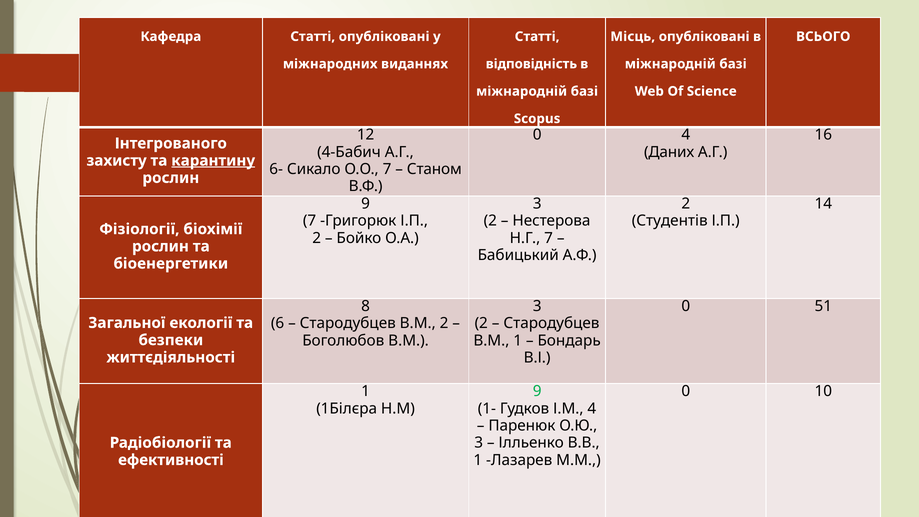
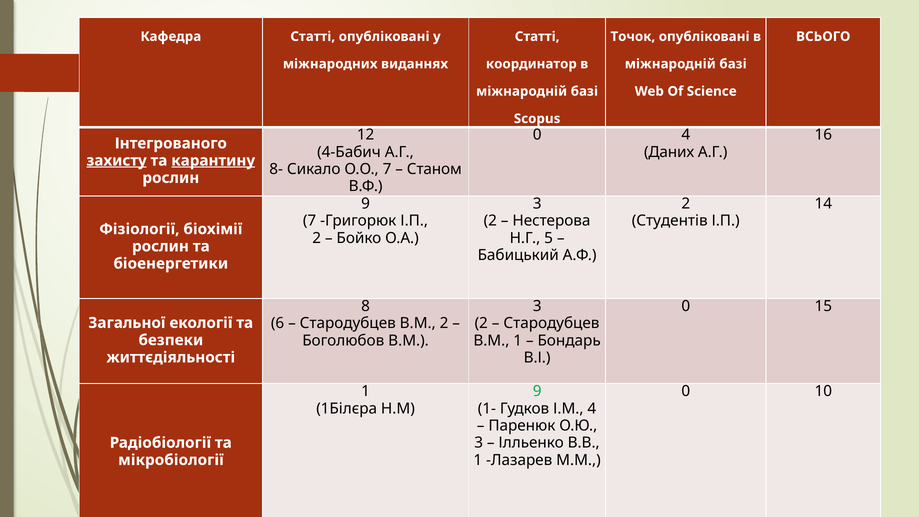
Місць: Місць -> Точок (633, 37)
відповідність: відповідність -> координатор (531, 64)
захисту underline: none -> present (117, 161)
6-: 6- -> 8- (276, 169)
Н.Г 7: 7 -> 5 (549, 238)
51: 51 -> 15 (823, 306)
ефективності: ефективності -> мікробіології (171, 460)
